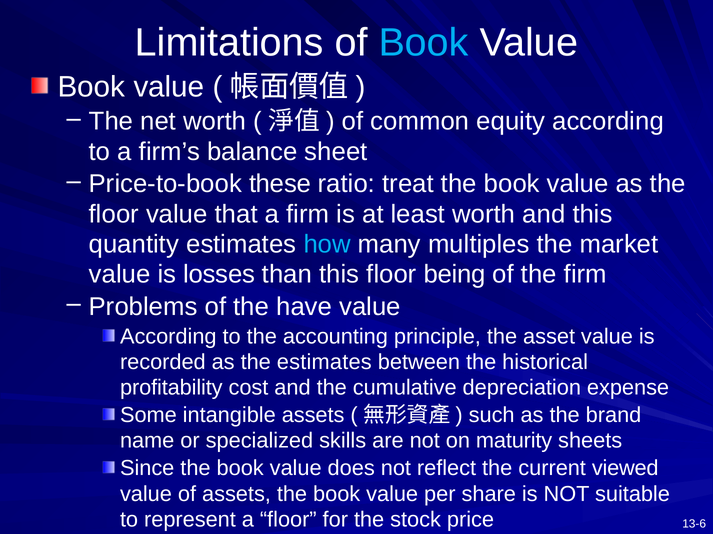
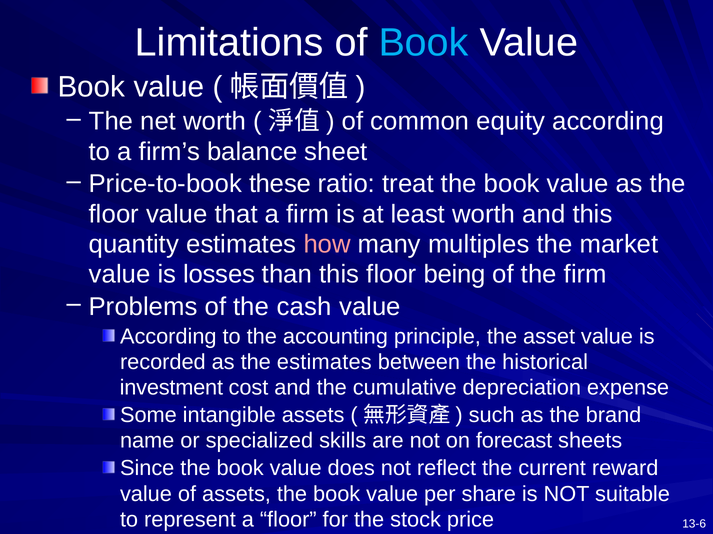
how colour: light blue -> pink (327, 245)
have: have -> cash (304, 307)
profitability: profitability -> investment (171, 388)
maturity: maturity -> forecast (514, 441)
viewed: viewed -> reward (625, 469)
